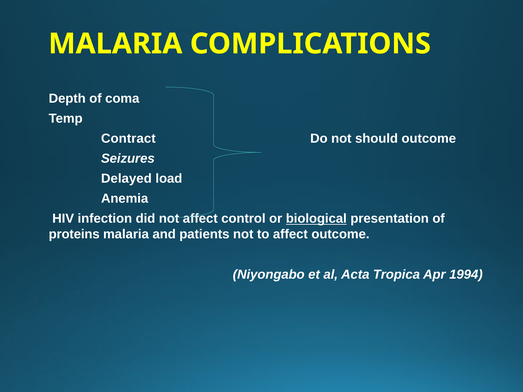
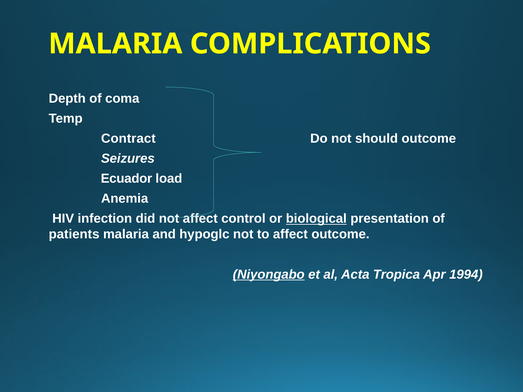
Delayed: Delayed -> Ecuador (126, 179)
proteins: proteins -> patients (74, 234)
patients: patients -> hypoglc (204, 234)
Niyongabo underline: none -> present (269, 275)
